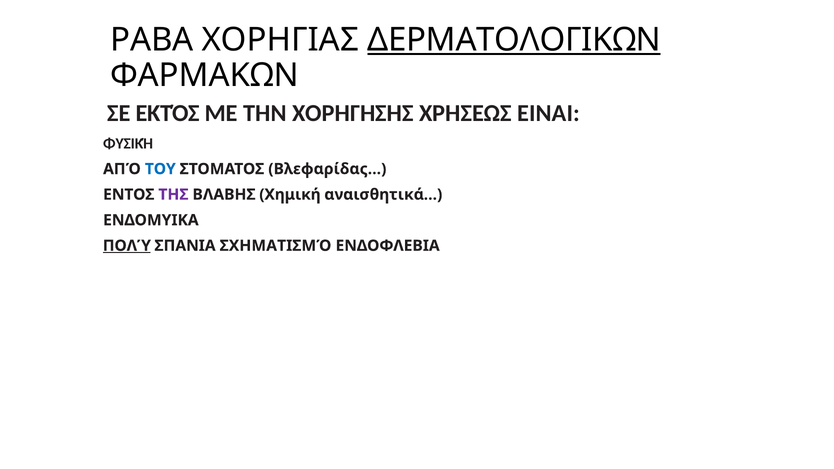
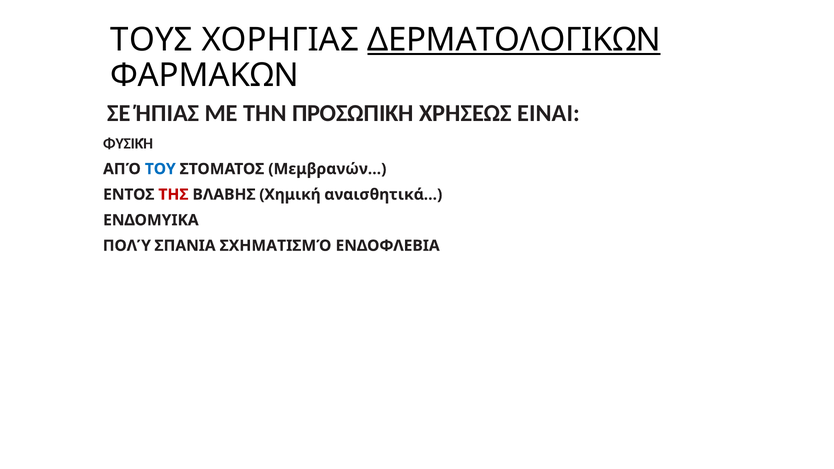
ΡΑΒΑ: ΡΑΒΑ -> ΤΟΥΣ (152, 40)
ΕΚΤΌΣ: ΕΚΤΌΣ -> ΉΠΙΑΣ (167, 113)
ΧΟΡΗΓΗΣΗΣ: ΧΟΡΗΓΗΣΗΣ -> ΠΡΟΣΩΠΙΚΗ (353, 113)
Βλεφαρίδας…: Βλεφαρίδας… -> Μεμβρανών… (327, 169)
ΤΗΣ colour: purple -> red (173, 195)
ΠΟΛΎ underline: present -> none (127, 246)
